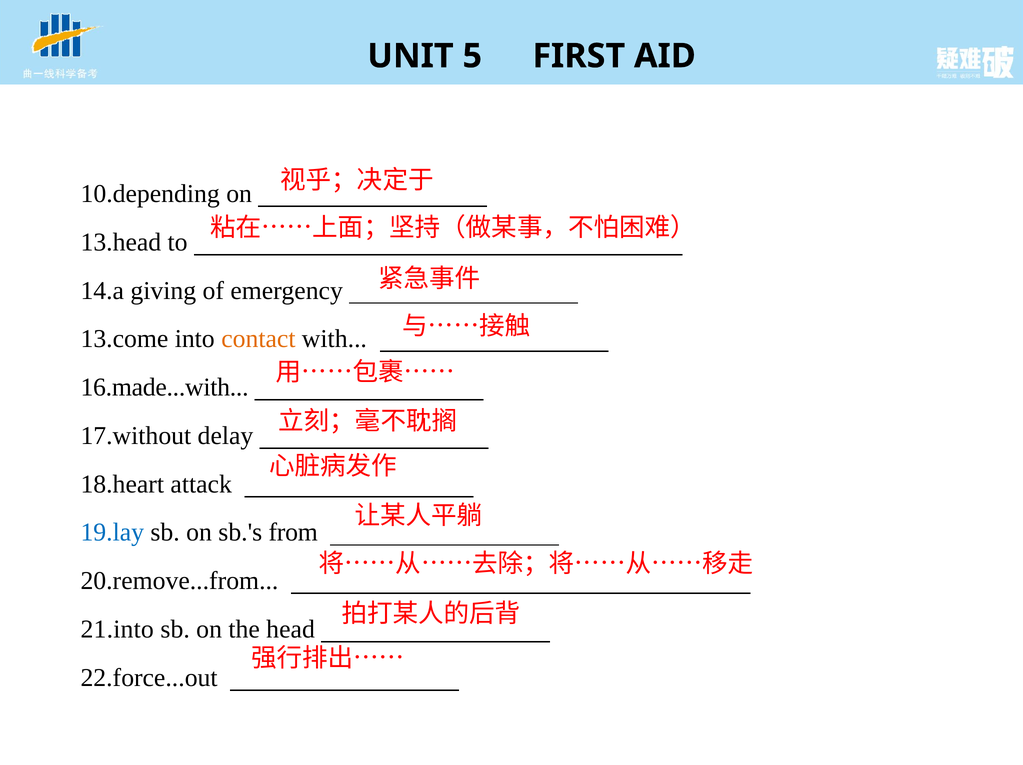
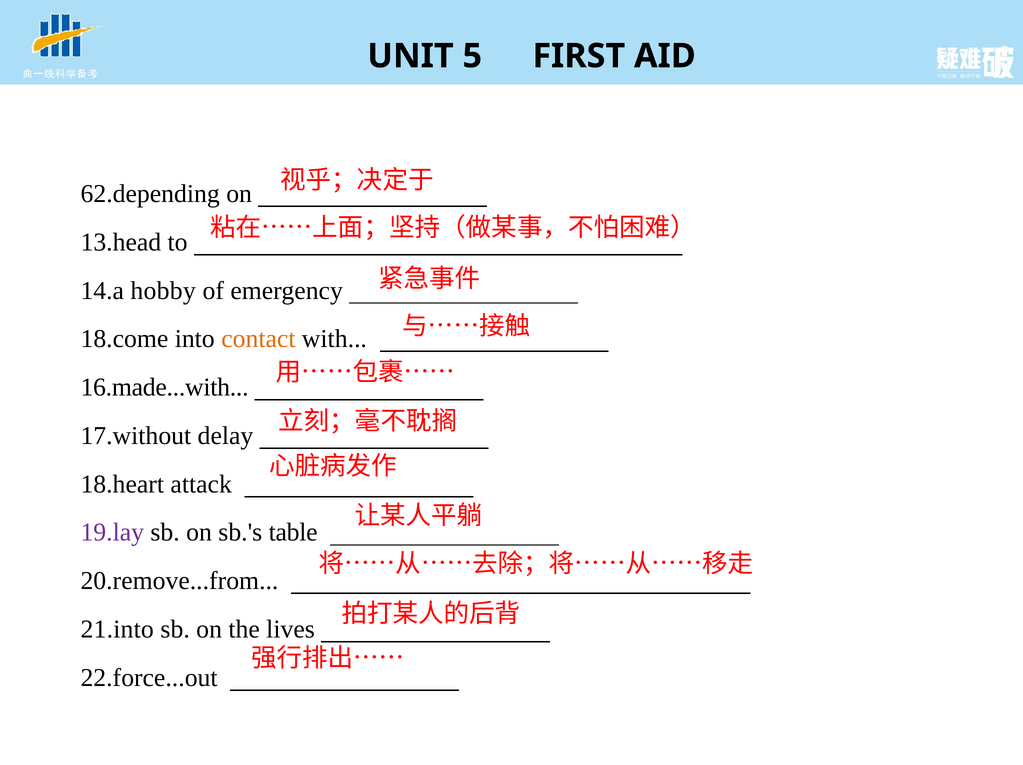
10.depending: 10.depending -> 62.depending (150, 194)
giving: giving -> hobby (163, 291)
13.come: 13.come -> 18.come (124, 339)
19.lay colour: blue -> purple (112, 533)
from: from -> table (293, 533)
head: head -> lives (291, 630)
